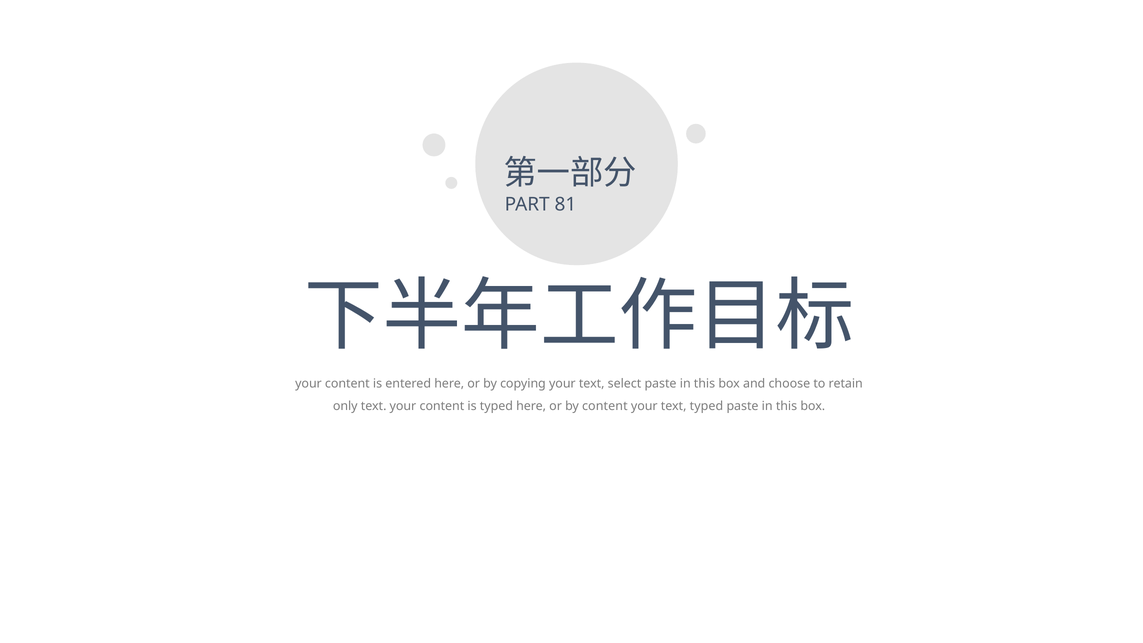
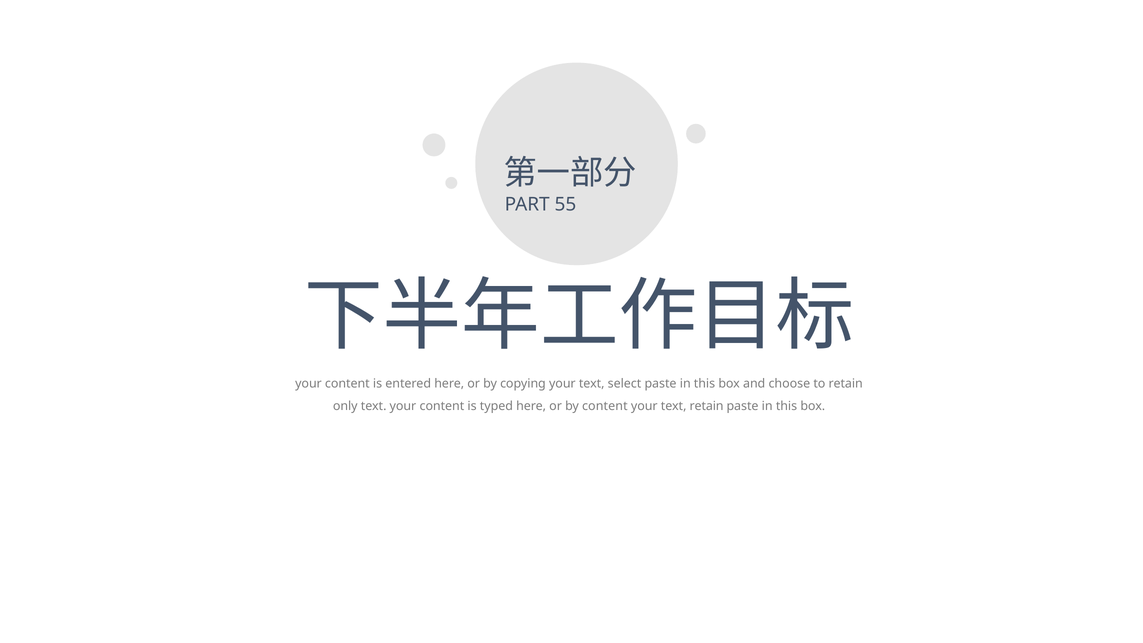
81: 81 -> 55 (565, 204)
text typed: typed -> retain (707, 406)
